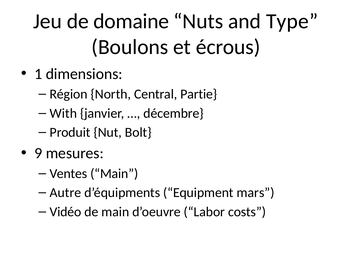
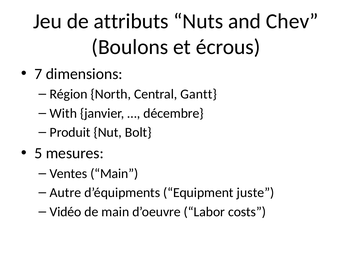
domaine: domaine -> attributs (131, 21)
Type: Type -> Chev (292, 21)
1: 1 -> 7 (38, 74)
Partie: Partie -> Gantt (199, 94)
9: 9 -> 5 (38, 153)
mars: mars -> juste (256, 193)
